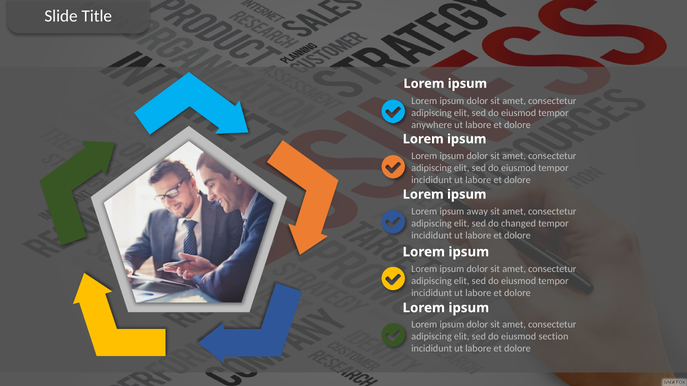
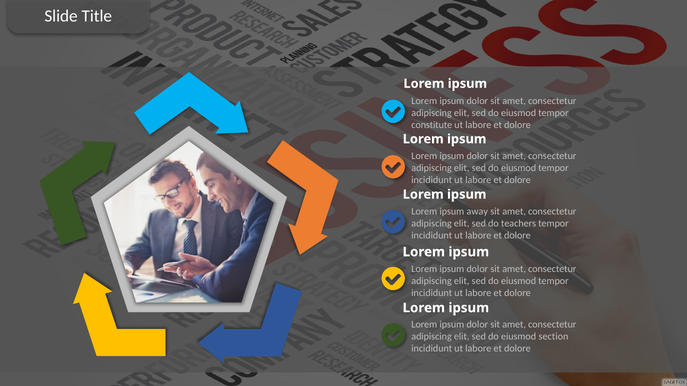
anywhere: anywhere -> constitute (432, 125)
changed: changed -> teachers (519, 224)
